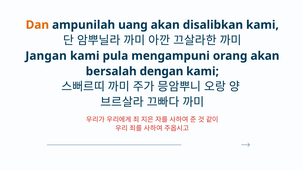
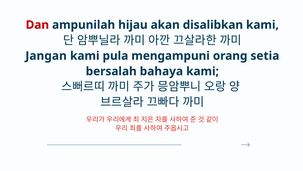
Dan colour: orange -> red (37, 25)
uang: uang -> hijau (133, 25)
orang akan: akan -> setia (265, 56)
dengan: dengan -> bahaya (161, 71)
